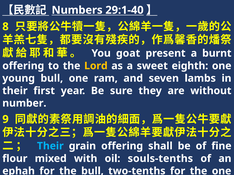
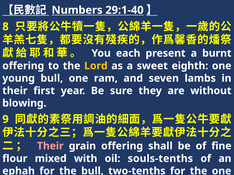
goat: goat -> each (128, 53)
number: number -> blowing (24, 103)
Their colour: light blue -> pink (50, 146)
